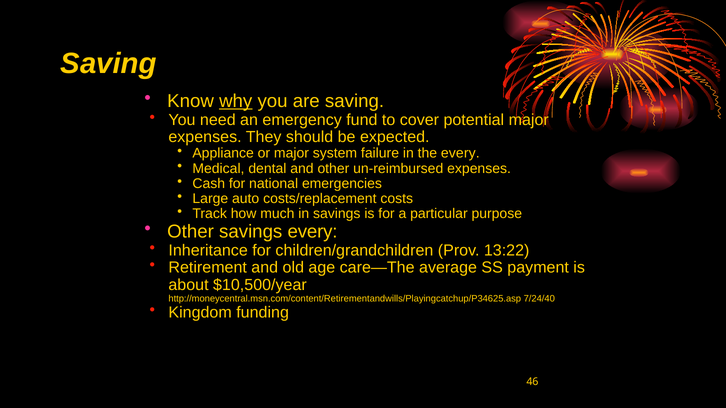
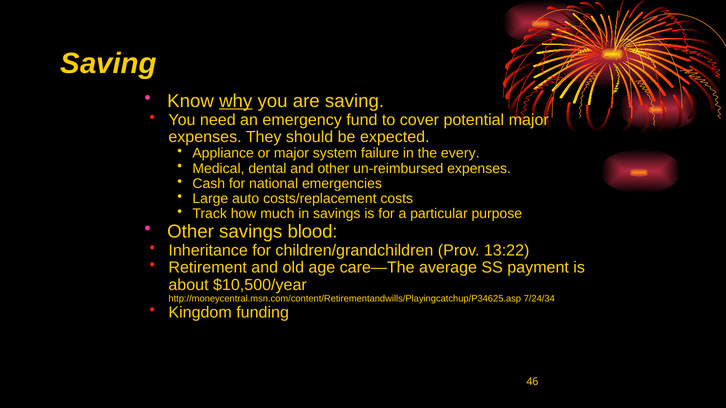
savings every: every -> blood (313, 232)
7/24/40: 7/24/40 -> 7/24/34 (539, 299)
